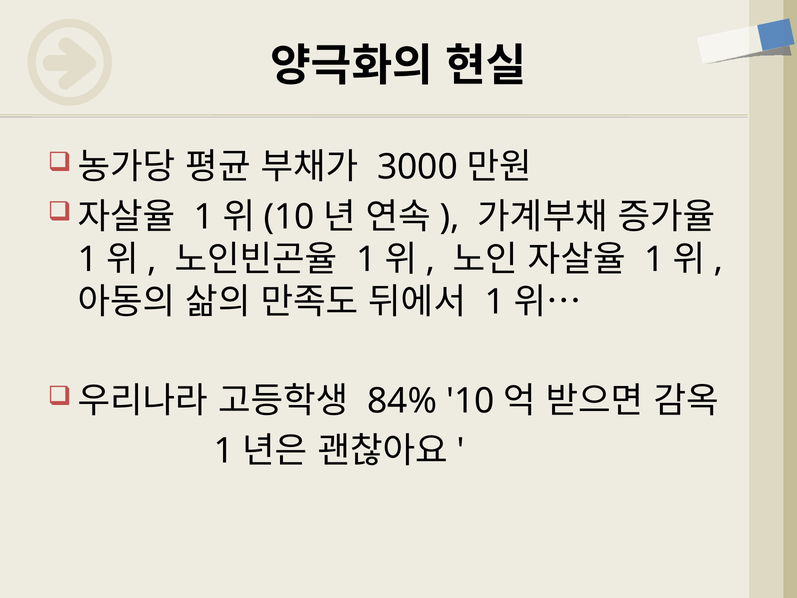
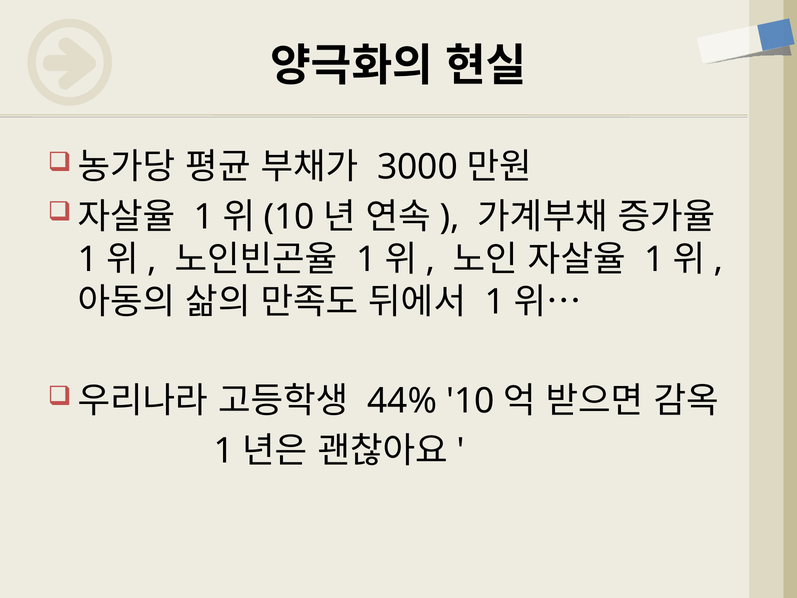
84%: 84% -> 44% (402, 401)
